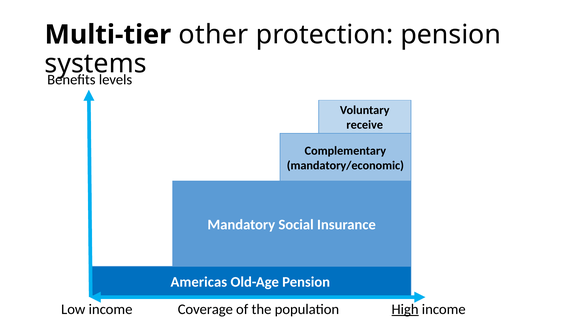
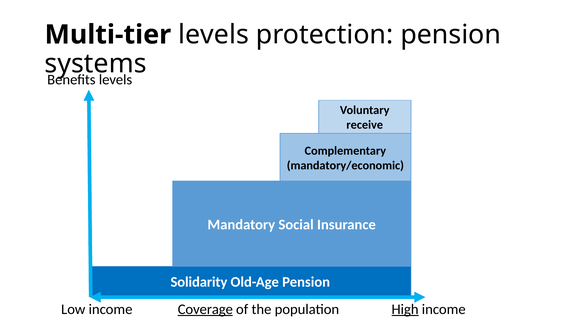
Multi-tier other: other -> levels (214, 35)
Americas: Americas -> Solidarity (199, 282)
Coverage underline: none -> present (205, 309)
